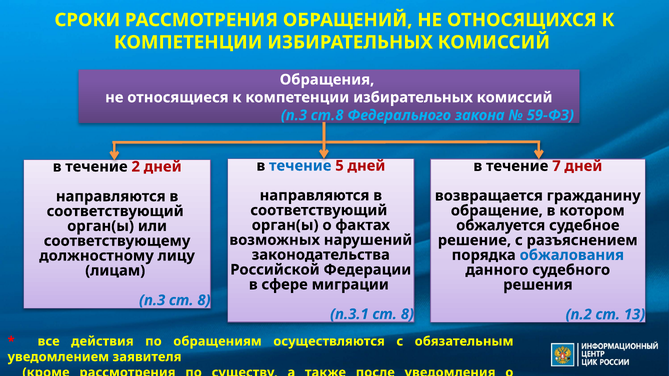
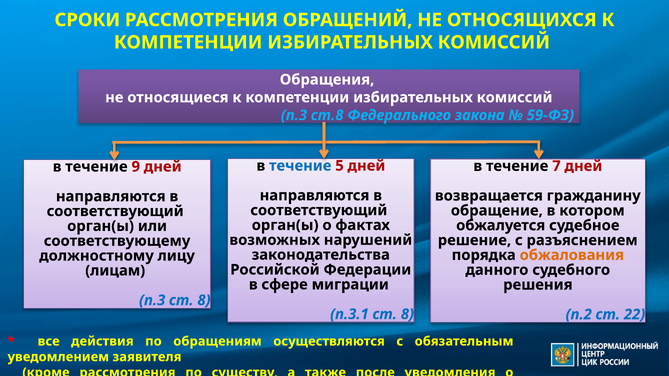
2: 2 -> 9 (136, 167)
обжалования colour: blue -> orange (572, 255)
13: 13 -> 22 (635, 315)
